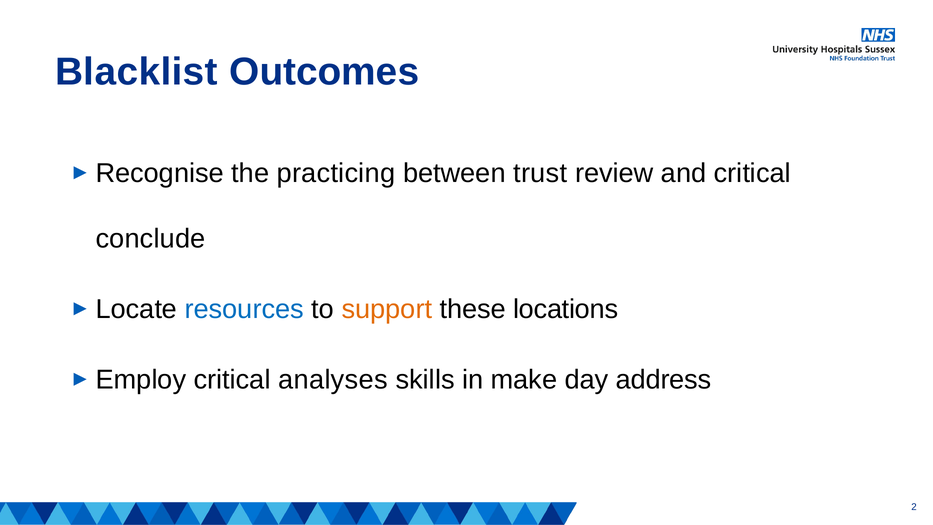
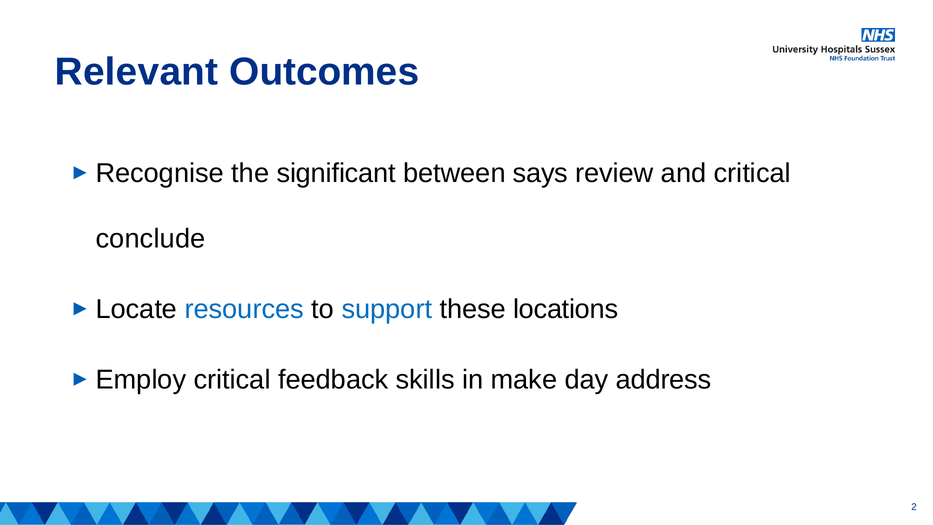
Blacklist: Blacklist -> Relevant (137, 72)
practicing: practicing -> significant (336, 173)
trust: trust -> says (540, 173)
support colour: orange -> blue (387, 309)
analyses: analyses -> feedback (333, 380)
